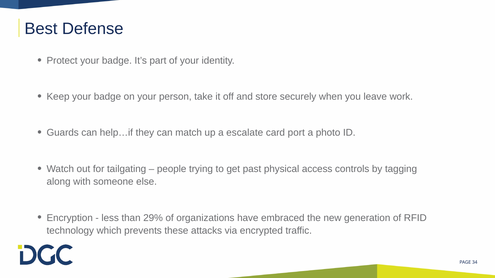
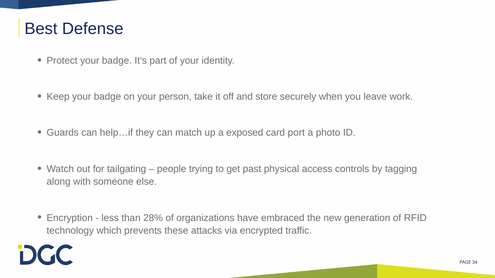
escalate: escalate -> exposed (245, 133)
29%: 29% -> 28% (153, 218)
